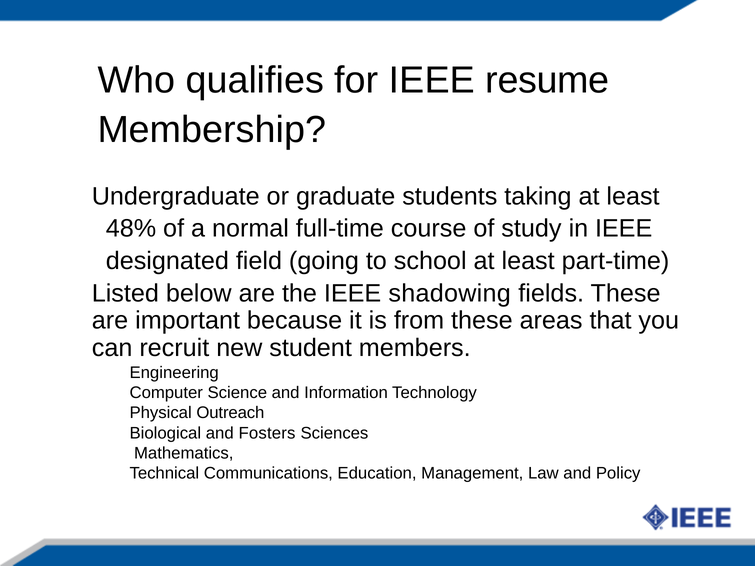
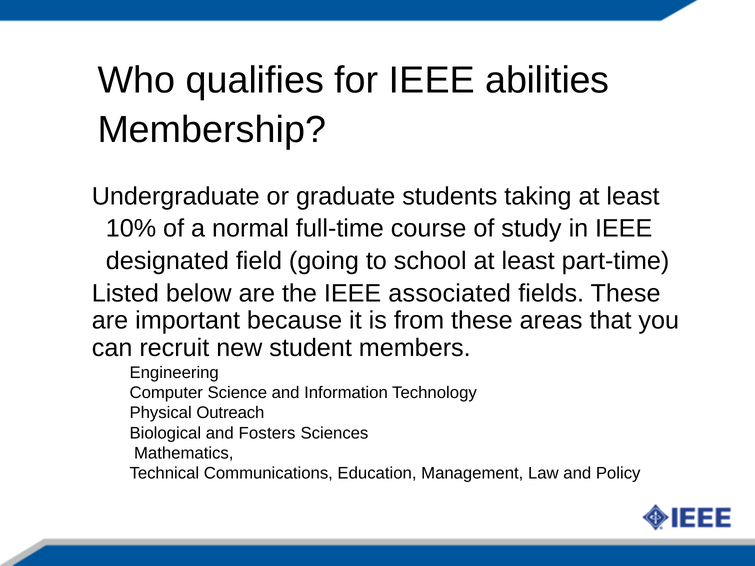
resume: resume -> abilities (547, 81)
48%: 48% -> 10% (131, 229)
shadowing: shadowing -> associated (450, 294)
